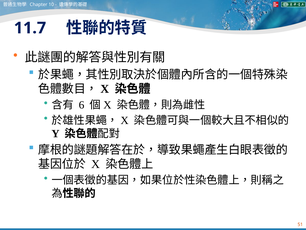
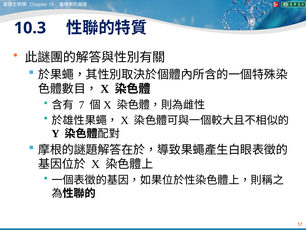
11.7: 11.7 -> 10.3 (30, 28)
6: 6 -> 7 (82, 105)
